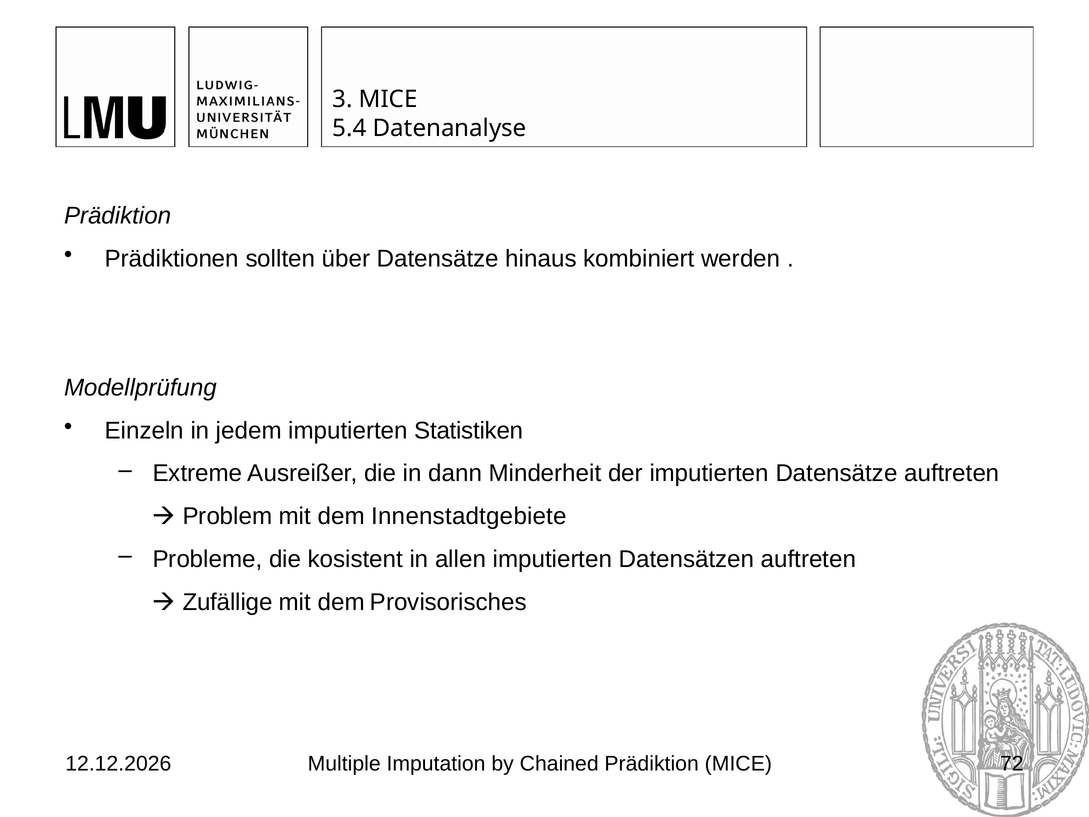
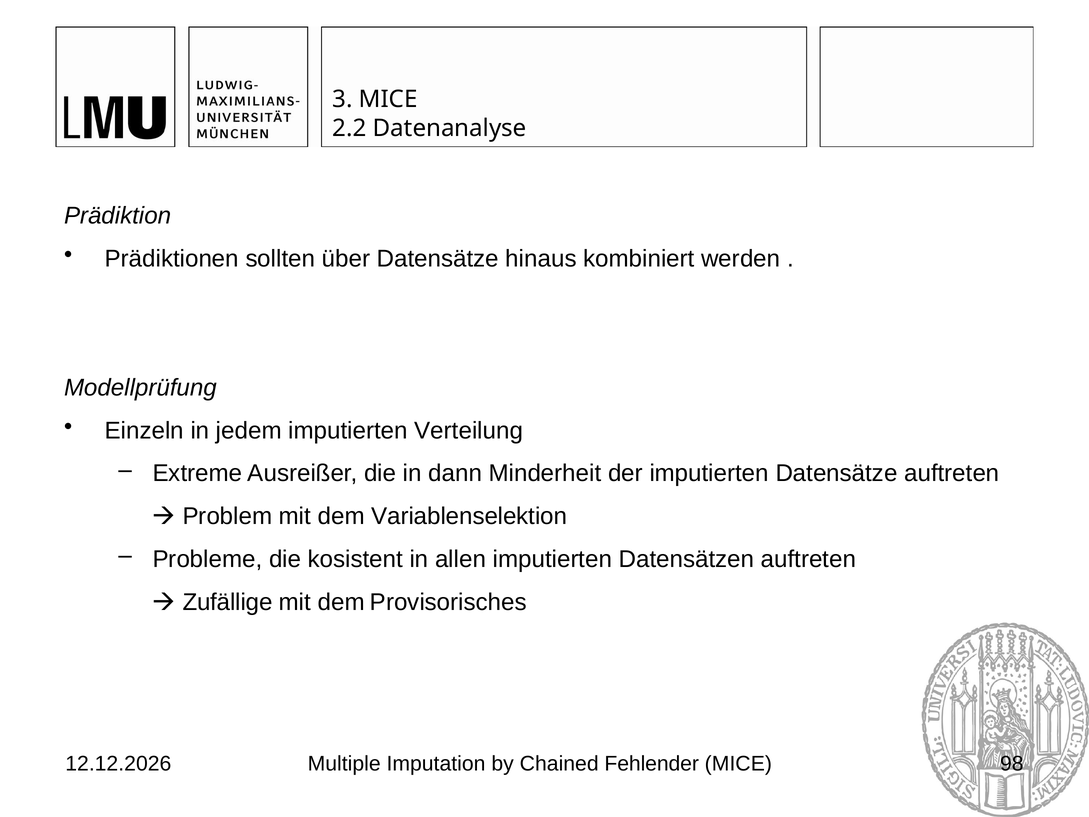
5.4: 5.4 -> 2.2 (349, 128)
Statistiken: Statistiken -> Verteilung (469, 430)
Innenstadtgebiete: Innenstadtgebiete -> Variablenselektion (469, 516)
Chained Prädiktion: Prädiktion -> Fehlender (652, 763)
72: 72 -> 98 (1012, 763)
